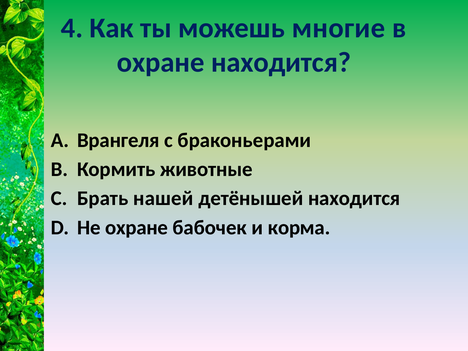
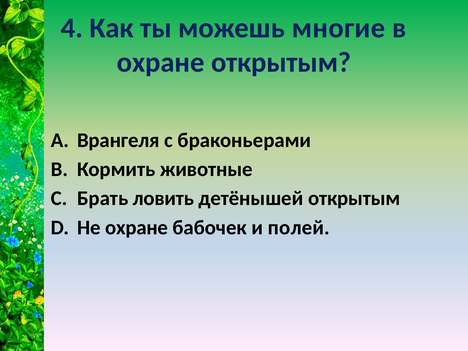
охране находится: находится -> открытым (281, 62)
нашей: нашей -> ловить (163, 198)
детёнышей находится: находится -> открытым (354, 198)
корма: корма -> полей (299, 228)
